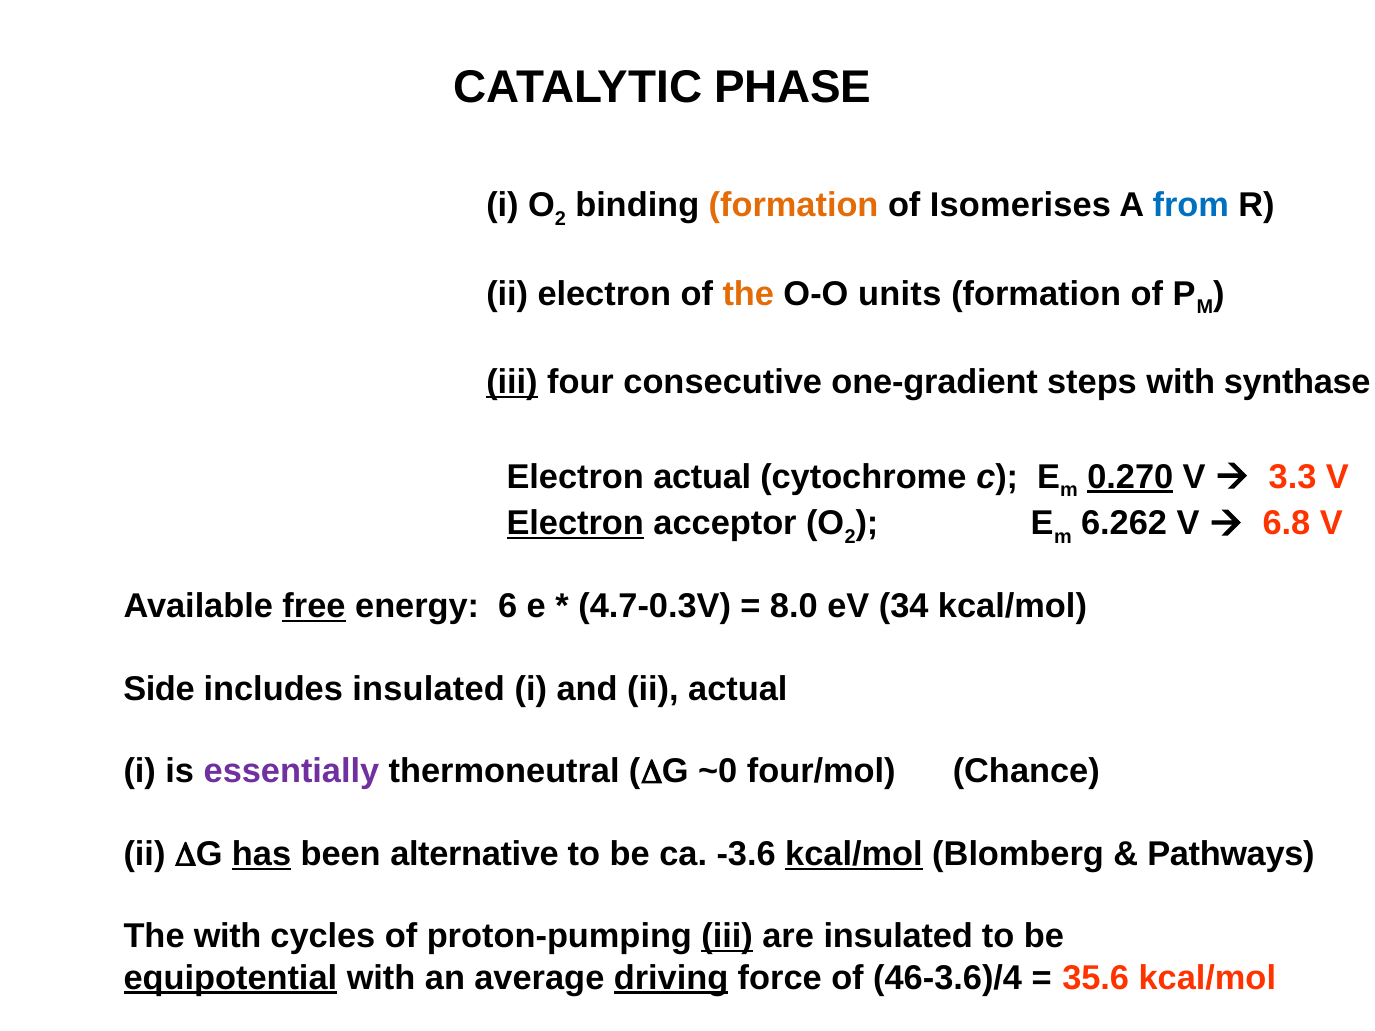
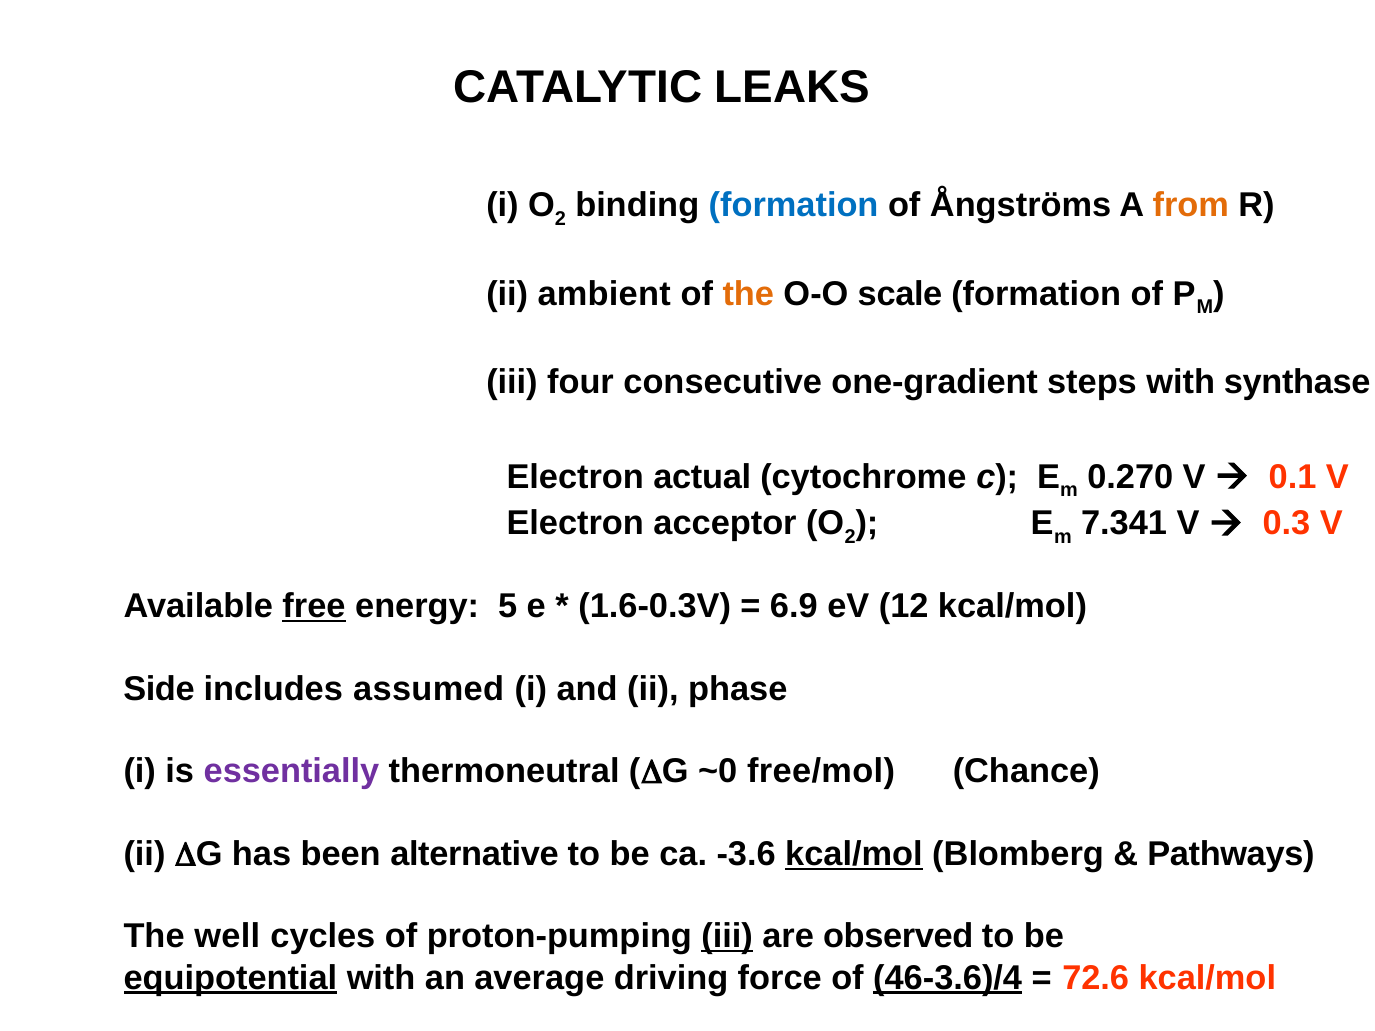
PHASE: PHASE -> LEAKS (793, 88)
formation colour: orange -> blue (794, 206)
Isomerises: Isomerises -> Ångströms (1021, 206)
from colour: blue -> orange (1191, 206)
ii electron: electron -> ambient (604, 294)
units: units -> scale (900, 294)
iii underline: present -> none (512, 382)
0.270 underline: present -> none (1130, 477)
3.3: 3.3 -> 0.1 (1293, 477)
Electron underline: present -> none (575, 524)
6.262: 6.262 -> 7.341 (1124, 524)
6.8: 6.8 -> 0.3 (1286, 524)
6: 6 -> 5 (508, 607)
4.7-0.3V: 4.7-0.3V -> 1.6-0.3V (655, 607)
8.0: 8.0 -> 6.9 (794, 607)
34: 34 -> 12 (904, 607)
includes insulated: insulated -> assumed (429, 689)
ii actual: actual -> phase (738, 689)
four/mol: four/mol -> free/mol (821, 772)
has underline: present -> none (262, 854)
The with: with -> well (227, 937)
are insulated: insulated -> observed (898, 937)
driving underline: present -> none (671, 978)
46-3.6)/4 underline: none -> present (948, 978)
35.6: 35.6 -> 72.6 (1096, 978)
